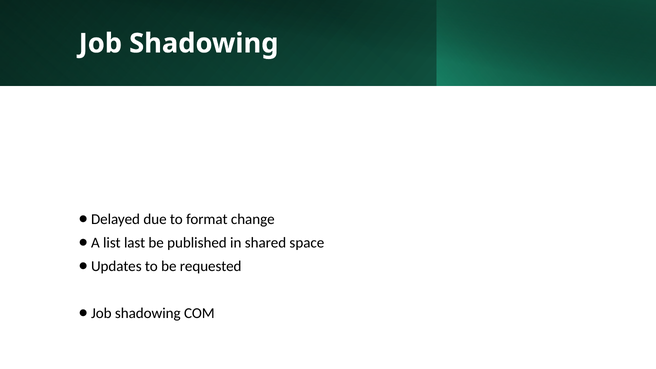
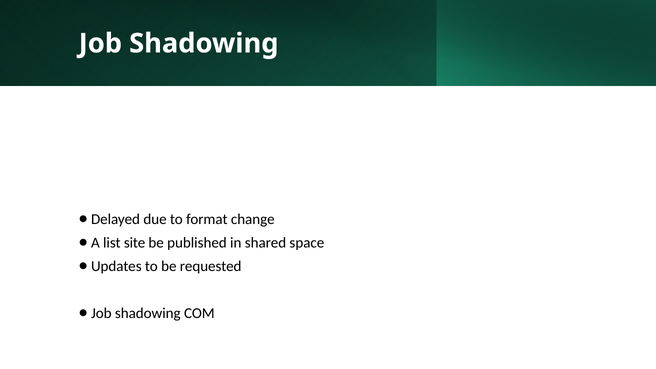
last: last -> site (135, 243)
